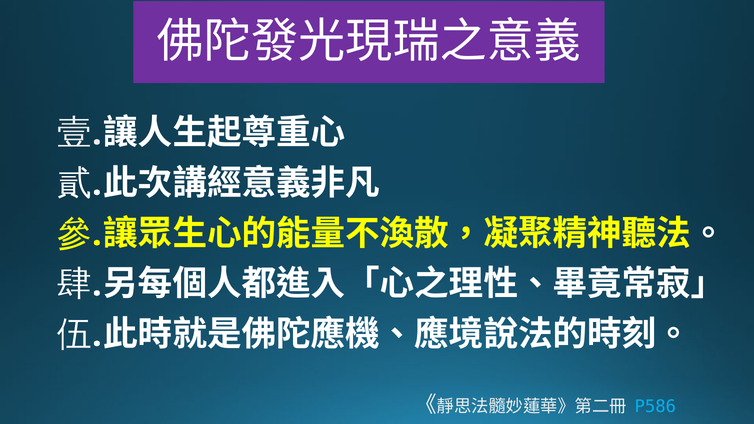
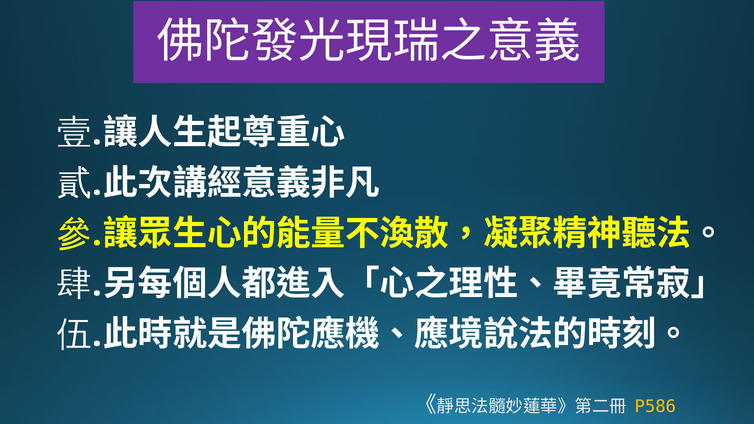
P586 colour: light blue -> yellow (655, 406)
